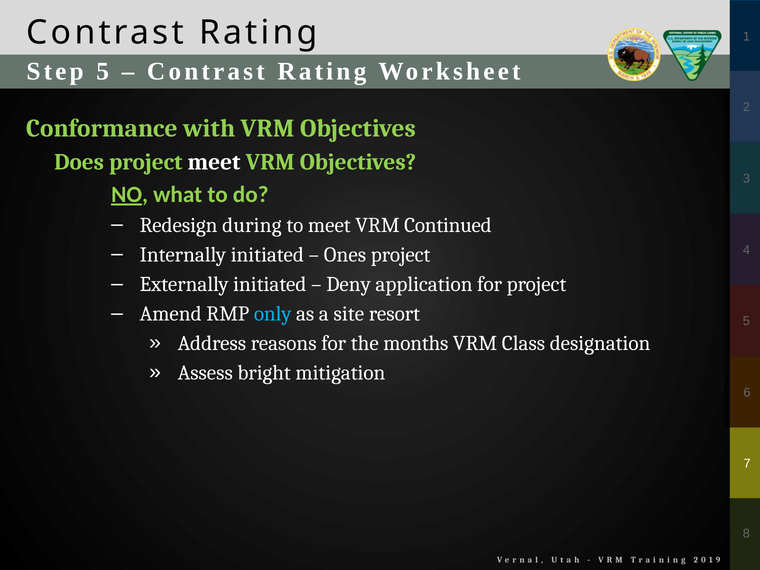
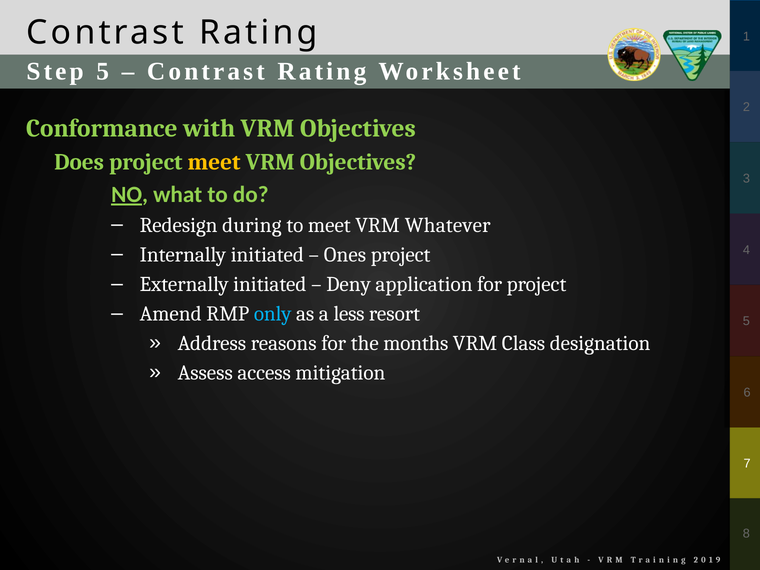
meet colour: white -> yellow (214, 162)
Continued: Continued -> Whatever (448, 225)
site: site -> less (349, 314)
bright: bright -> access (264, 373)
